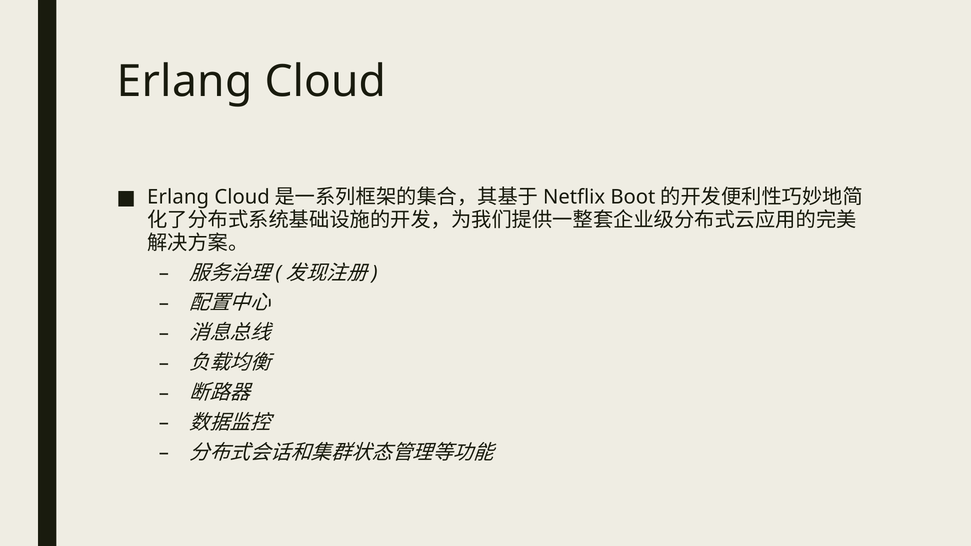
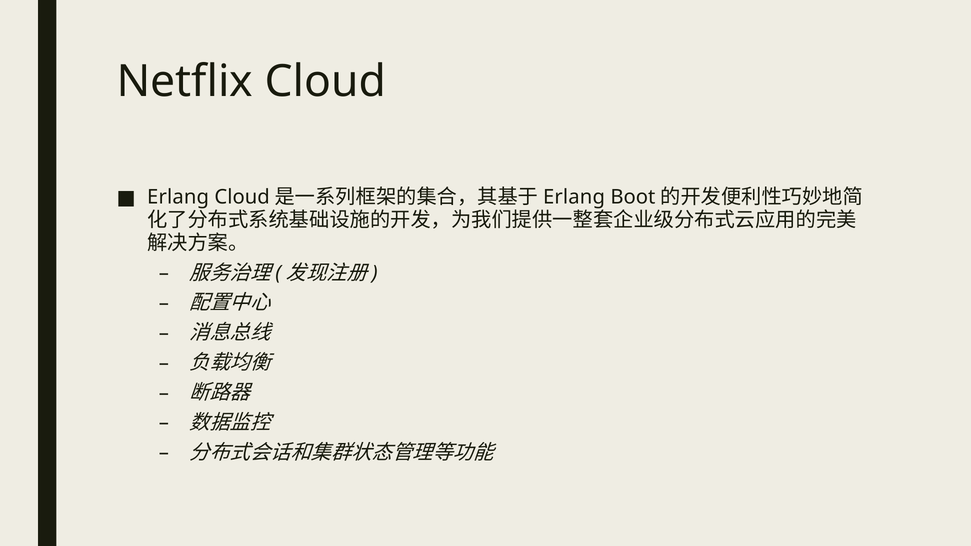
Erlang: Erlang -> Netflix (185, 82)
Netflix: Netflix -> Erlang (574, 197)
